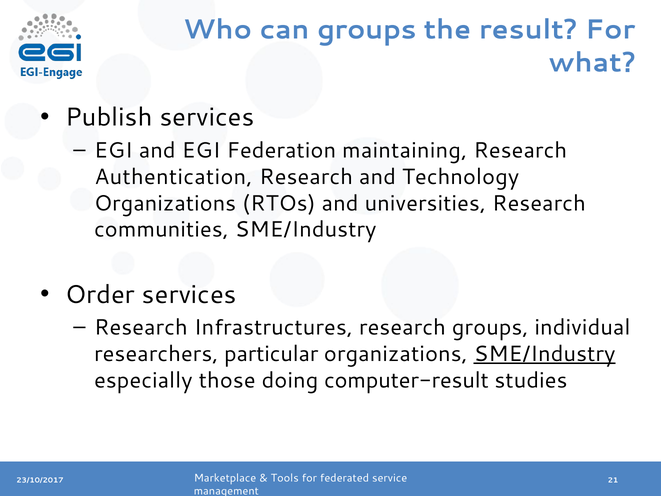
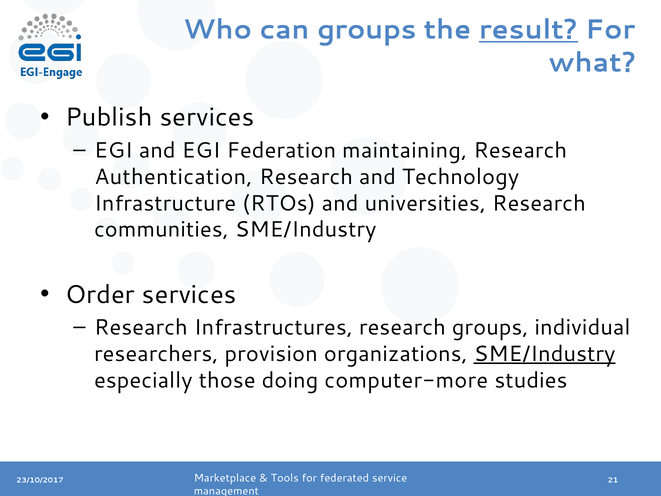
result underline: none -> present (528, 30)
Organizations: Organizations -> Infrastructure (165, 203)
particular: particular -> provision (271, 354)
computer-result: computer-result -> computer-more (406, 380)
